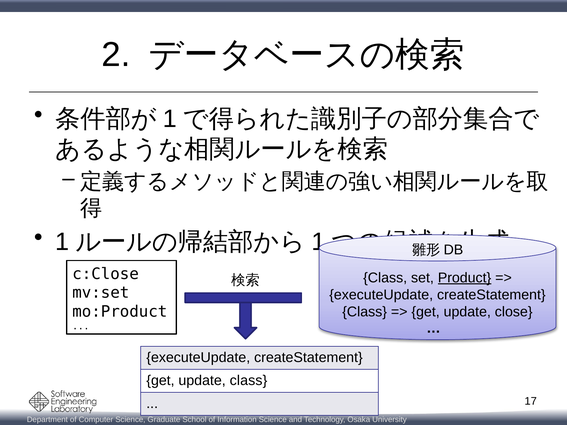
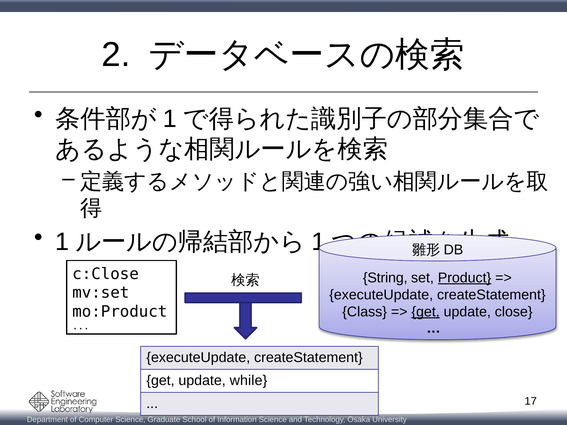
Class: Class -> String (385, 278)
get underline: none -> present (426, 312)
update class: class -> while (249, 381)
